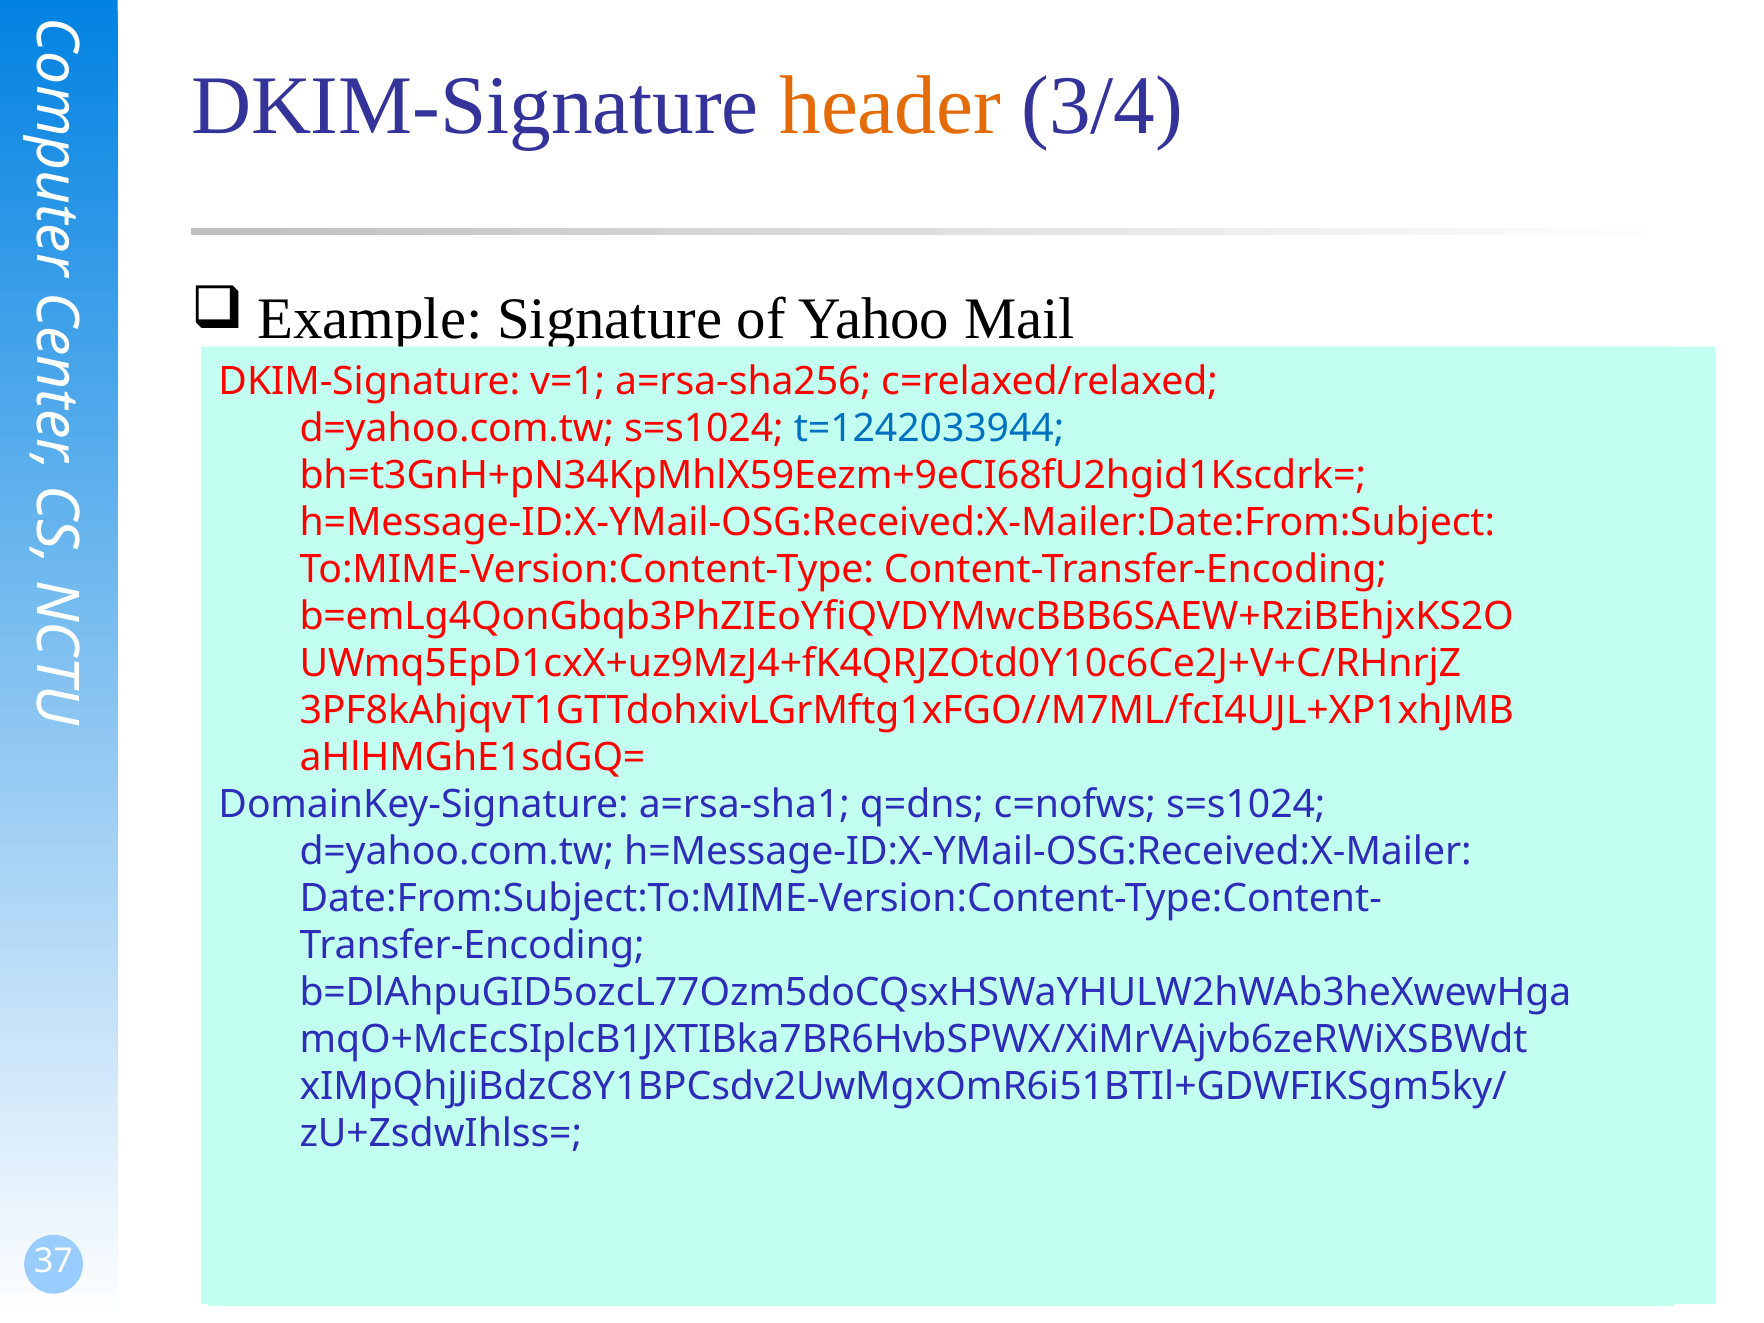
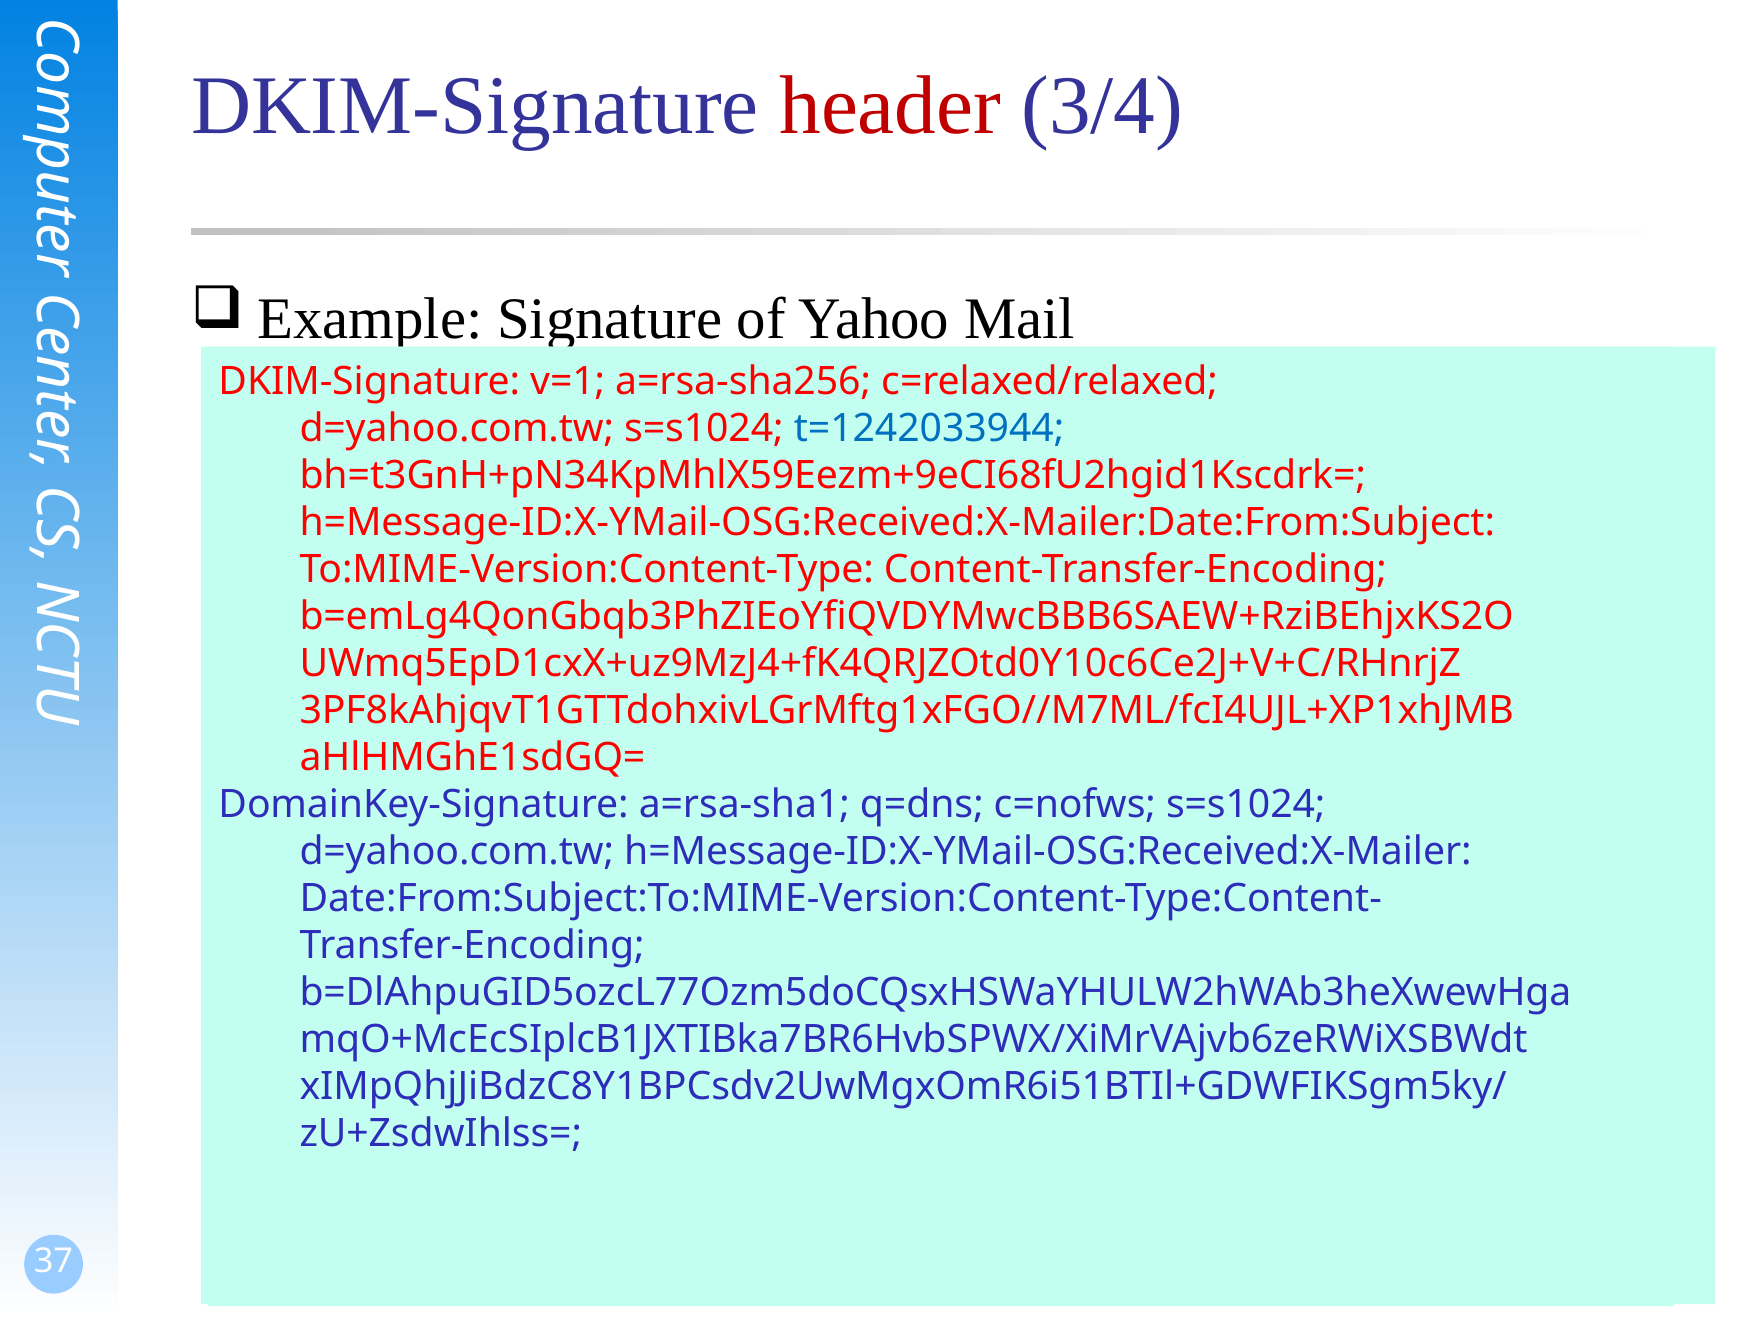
header colour: orange -> red (890, 106)
